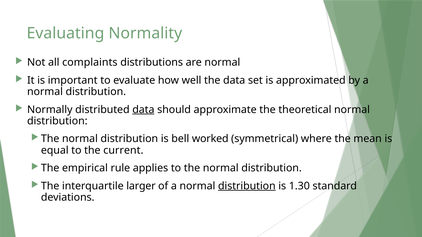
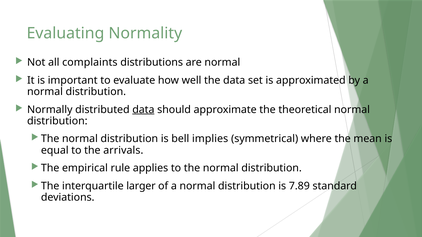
worked: worked -> implies (210, 139)
current: current -> arrivals (123, 150)
distribution underline: present -> none (247, 186)
1.30: 1.30 -> 7.89 (299, 186)
